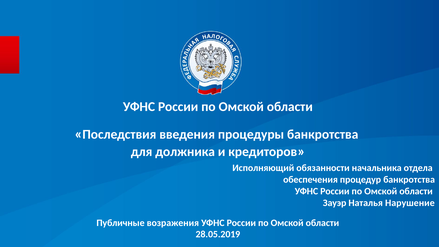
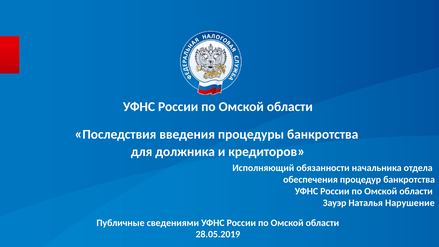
возражения: возражения -> сведениями (173, 223)
